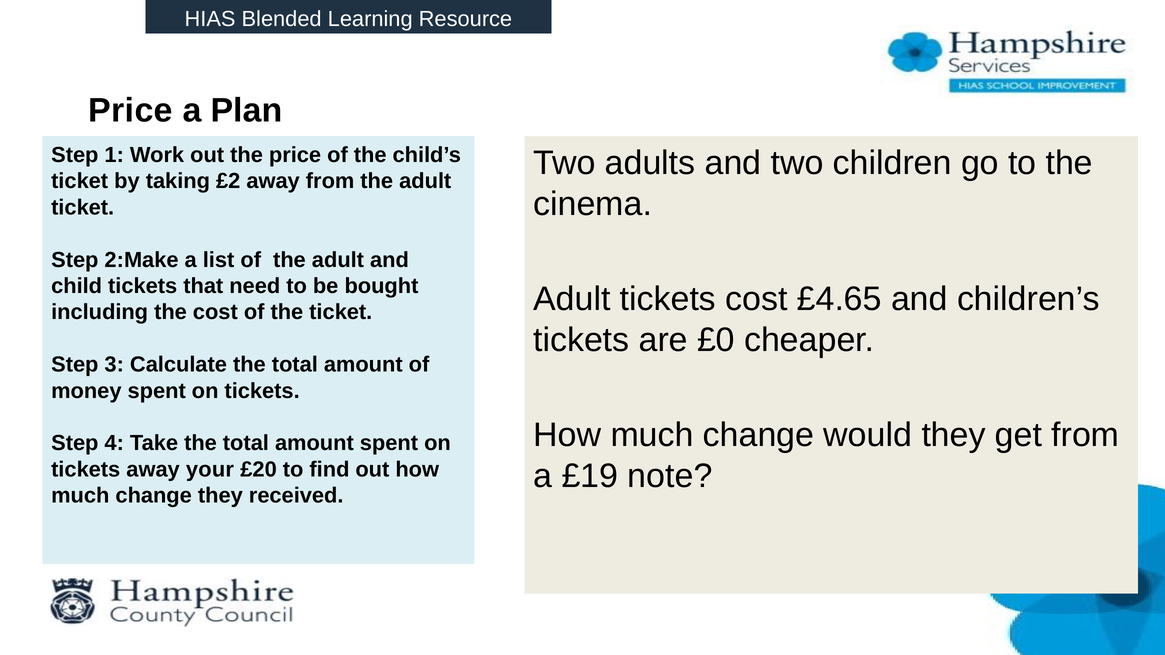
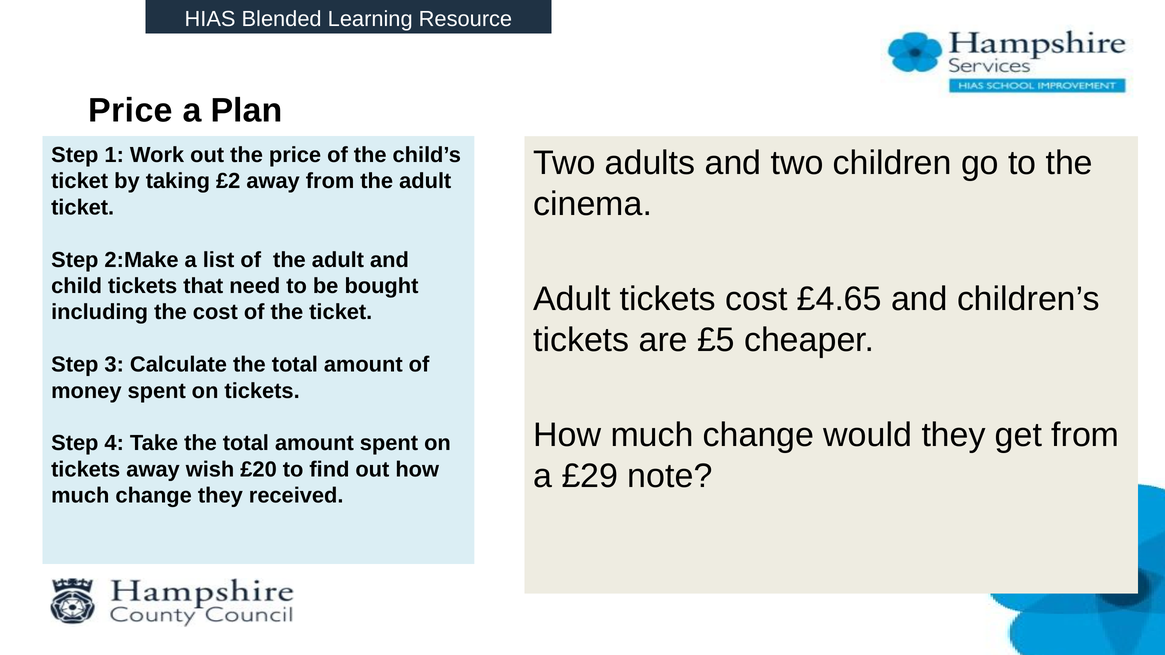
£0: £0 -> £5 (716, 340)
your: your -> wish (210, 470)
£19: £19 -> £29 (590, 476)
